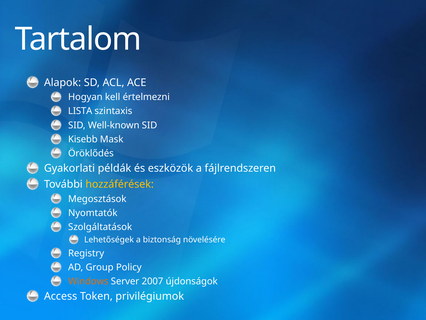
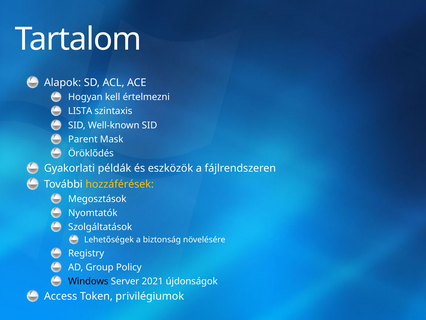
Kisebb: Kisebb -> Parent (83, 139)
Windows colour: orange -> black (88, 281)
2007: 2007 -> 2021 (152, 281)
